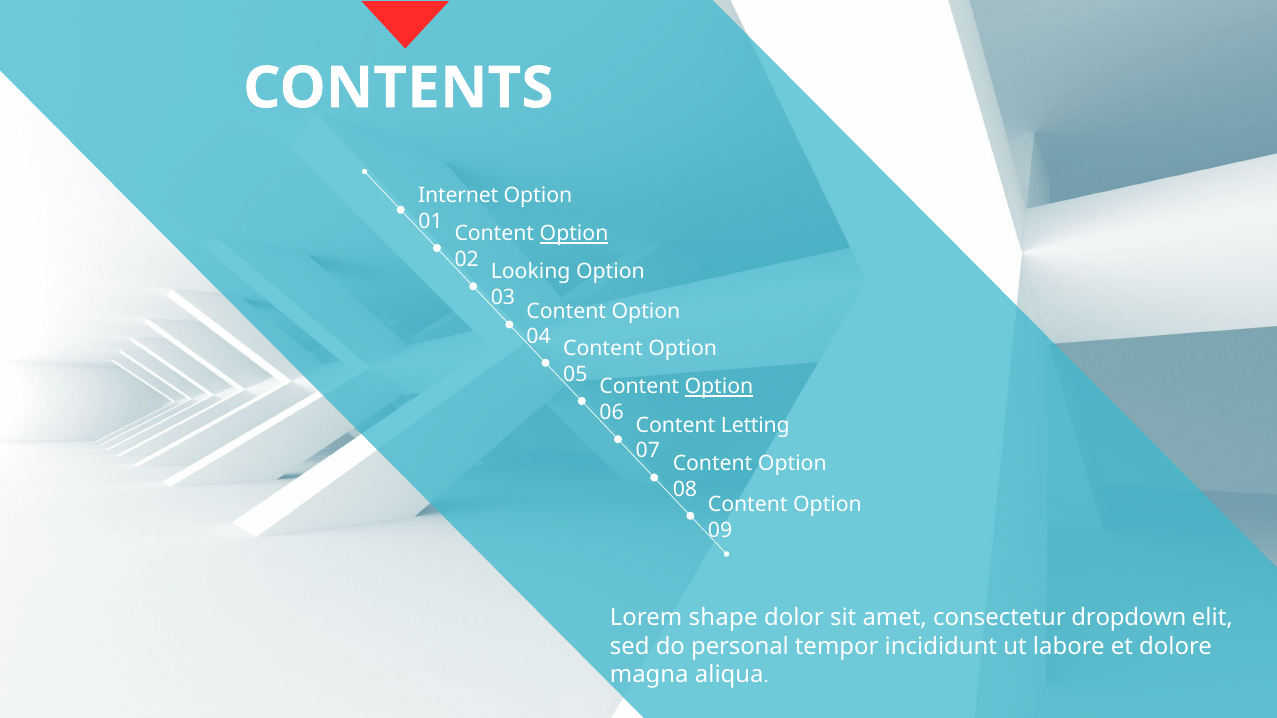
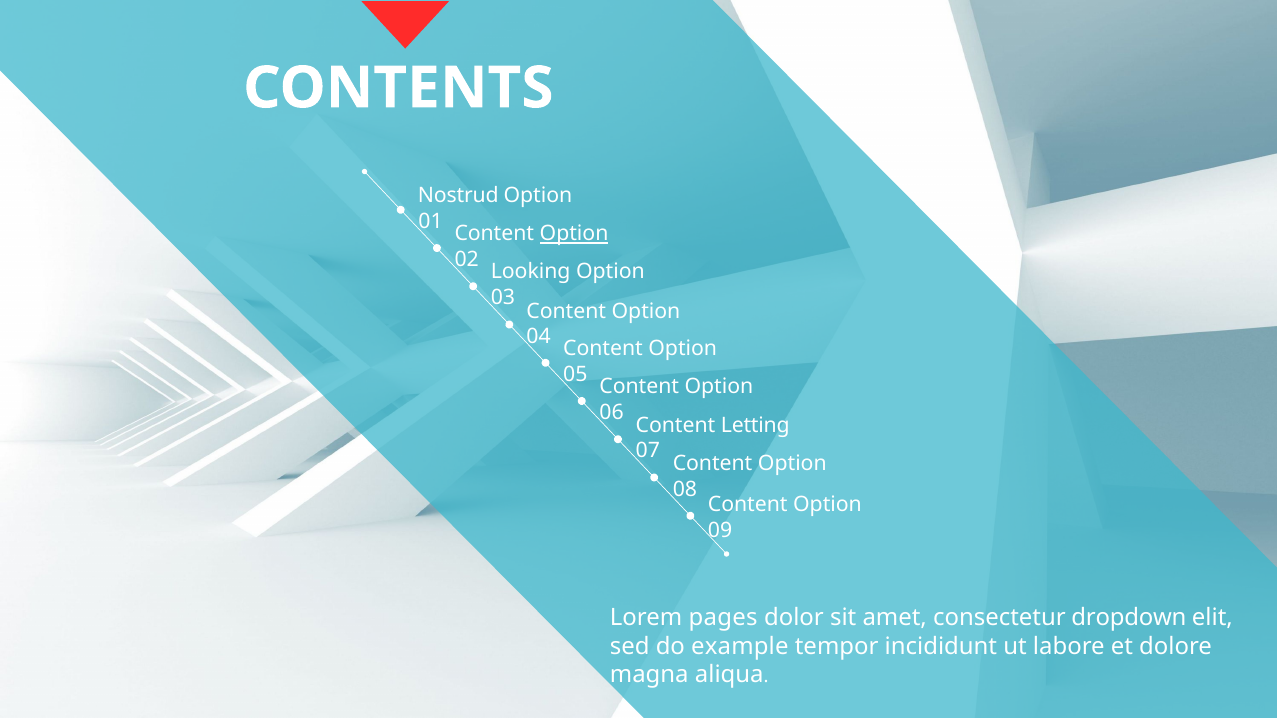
Internet: Internet -> Nostrud (458, 196)
Option underline: present -> none (719, 387)
shape: shape -> pages (723, 618)
personal: personal -> example (740, 646)
